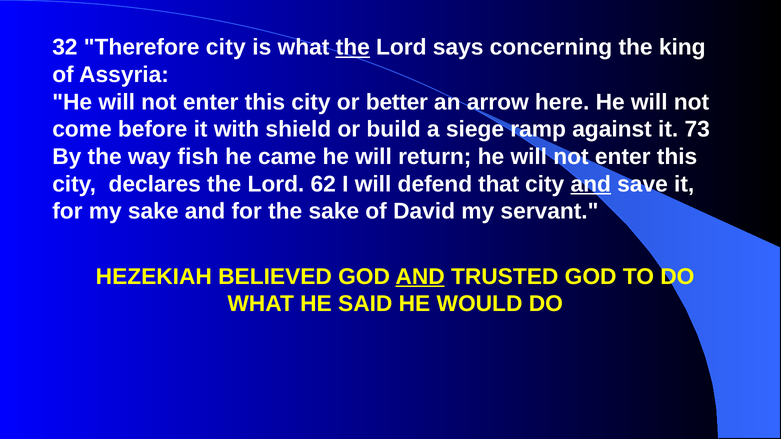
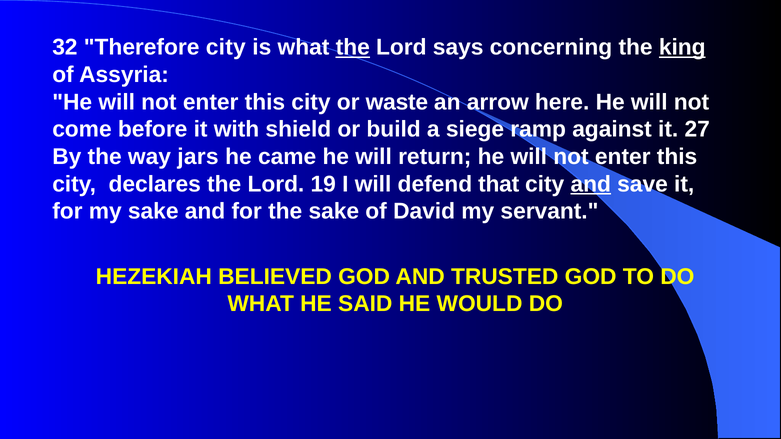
king underline: none -> present (682, 47)
better: better -> waste (397, 102)
73: 73 -> 27 (697, 129)
fish: fish -> jars (198, 157)
62: 62 -> 19 (323, 184)
AND underline: present -> none (420, 277)
